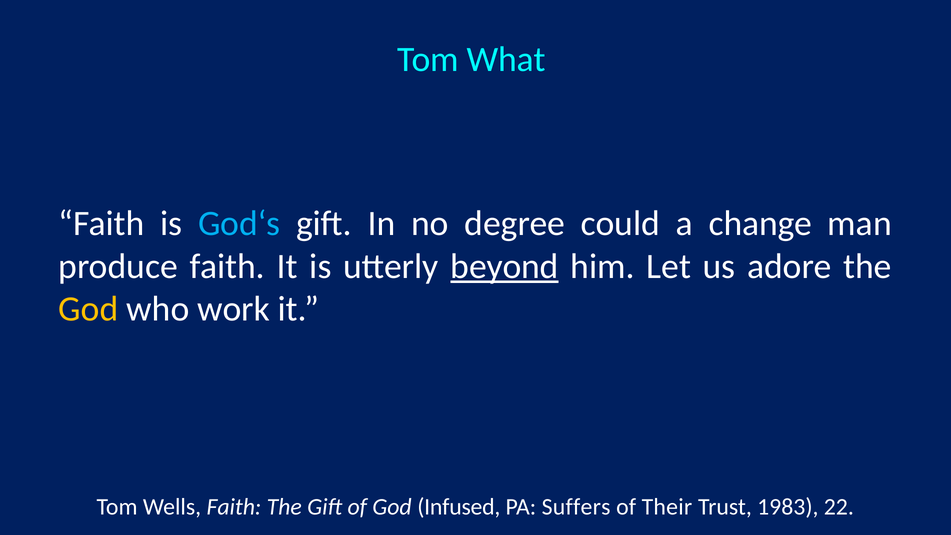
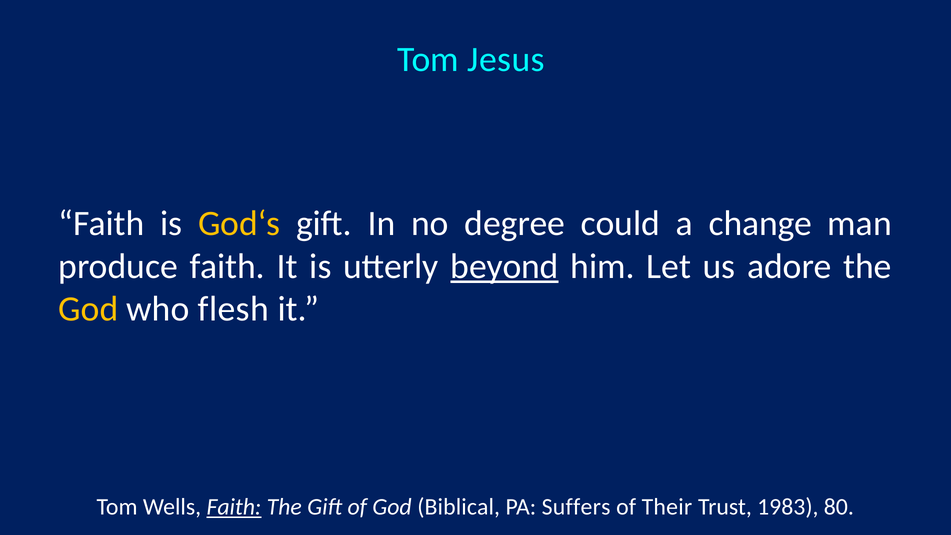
What: What -> Jesus (506, 60)
God‘s colour: light blue -> yellow (239, 224)
work: work -> flesh (233, 309)
Faith underline: none -> present (234, 507)
Infused: Infused -> Biblical (459, 507)
22: 22 -> 80 (839, 507)
